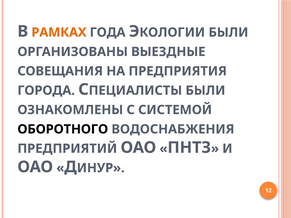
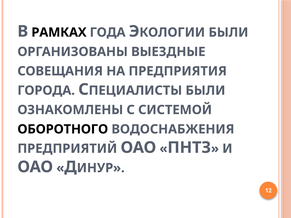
РАМКАХ colour: orange -> black (59, 32)
